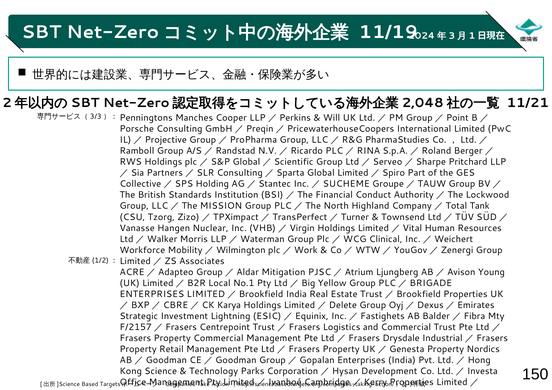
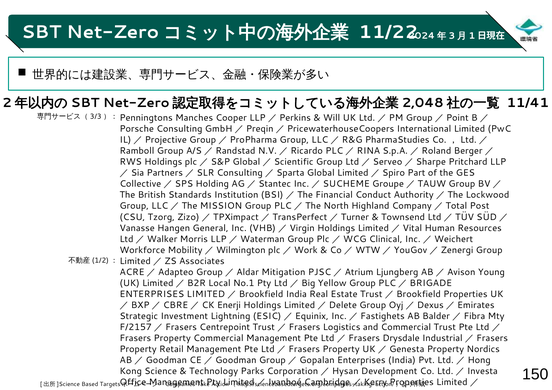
11/19: 11/19 -> 11/22 (388, 32)
11/21: 11/21 -> 11/41 (528, 103)
Tank: Tank -> Post (480, 206)
Nuclear: Nuclear -> General (211, 228)
Karya: Karya -> Enerji (229, 305)
